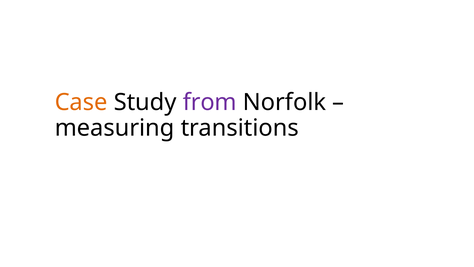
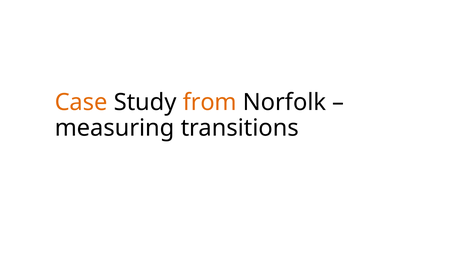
from colour: purple -> orange (210, 102)
